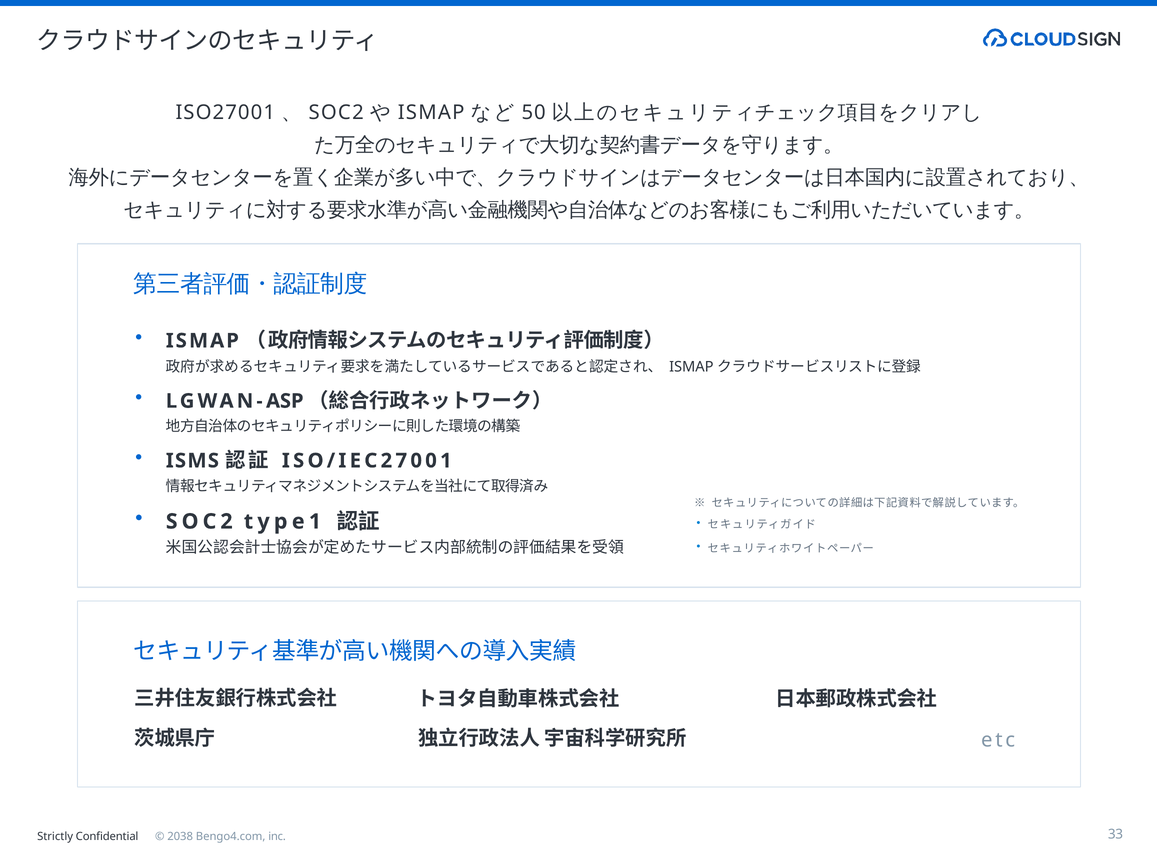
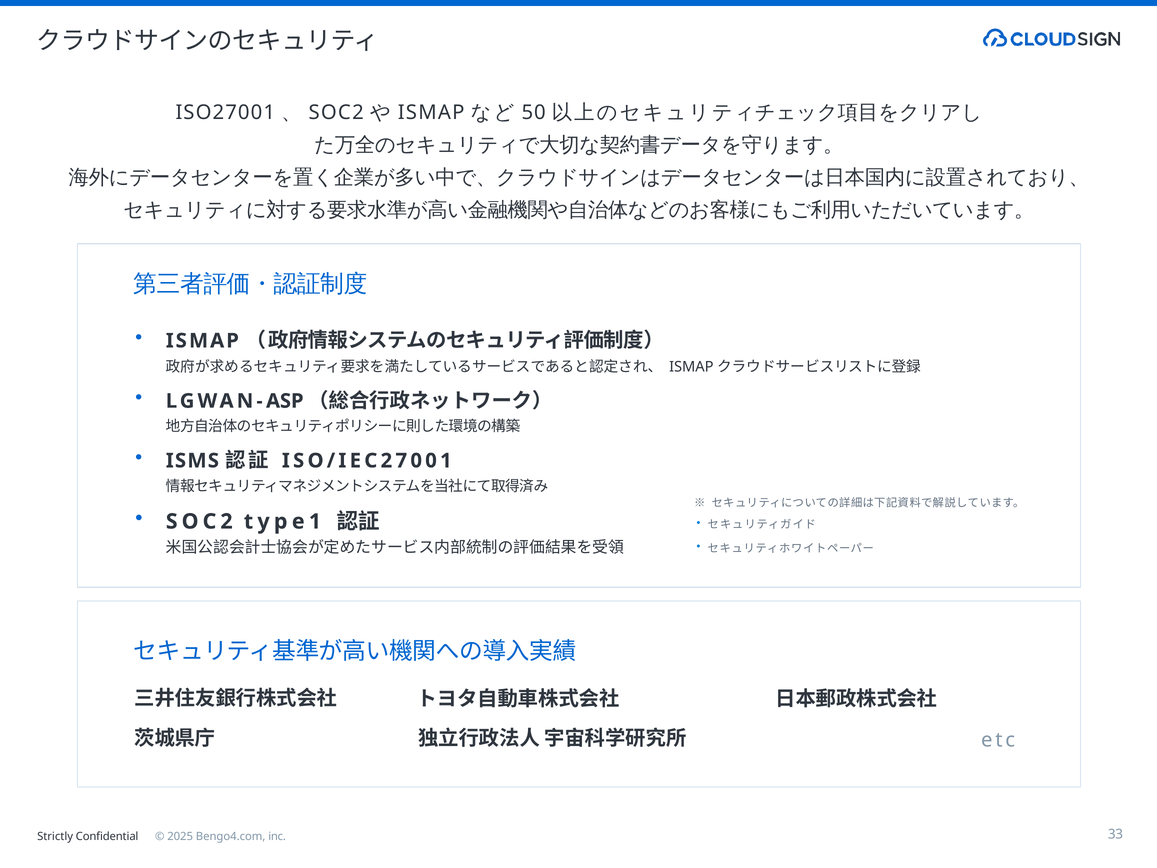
2038: 2038 -> 2025 (180, 836)
